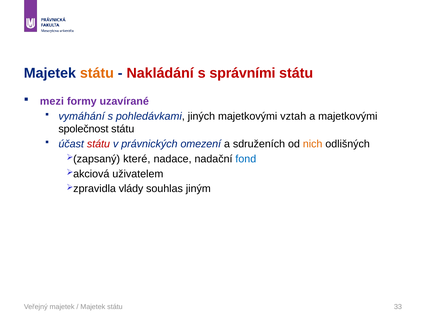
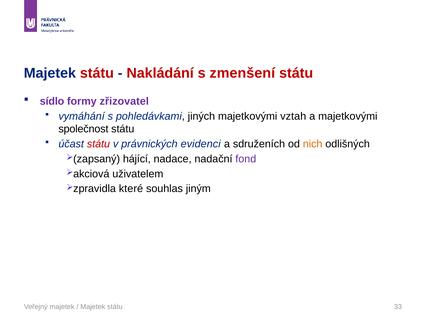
státu colour: orange -> red (97, 73)
správními: správními -> zmenšení (242, 73)
mezi: mezi -> sídlo (52, 101)
uzavírané: uzavírané -> zřizovatel (124, 101)
omezení: omezení -> evidenci (201, 144)
které: které -> hájící (137, 159)
fond colour: blue -> purple (246, 159)
vlády: vlády -> které (131, 189)
